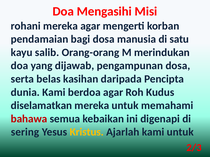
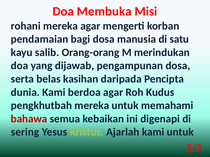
Mengasihi: Mengasihi -> Membuka (104, 11)
diselamatkan: diselamatkan -> pengkhutbah (41, 106)
Kristus colour: yellow -> light green (87, 132)
